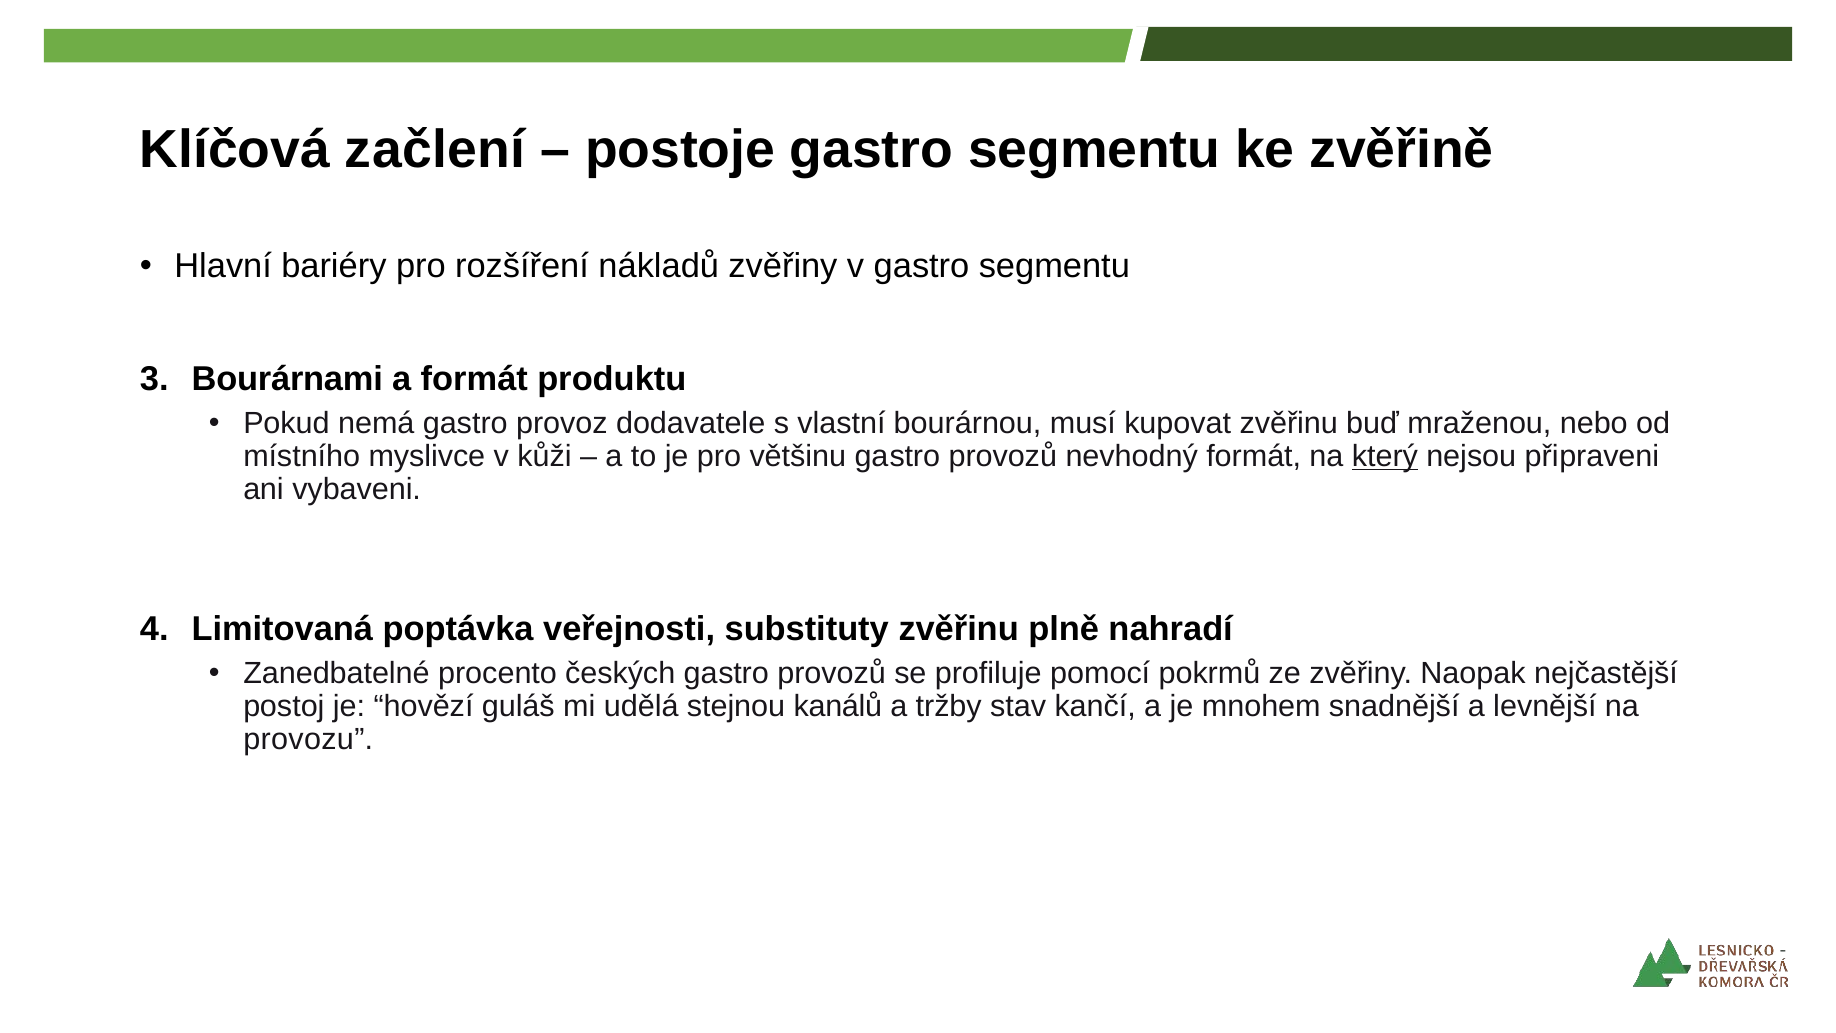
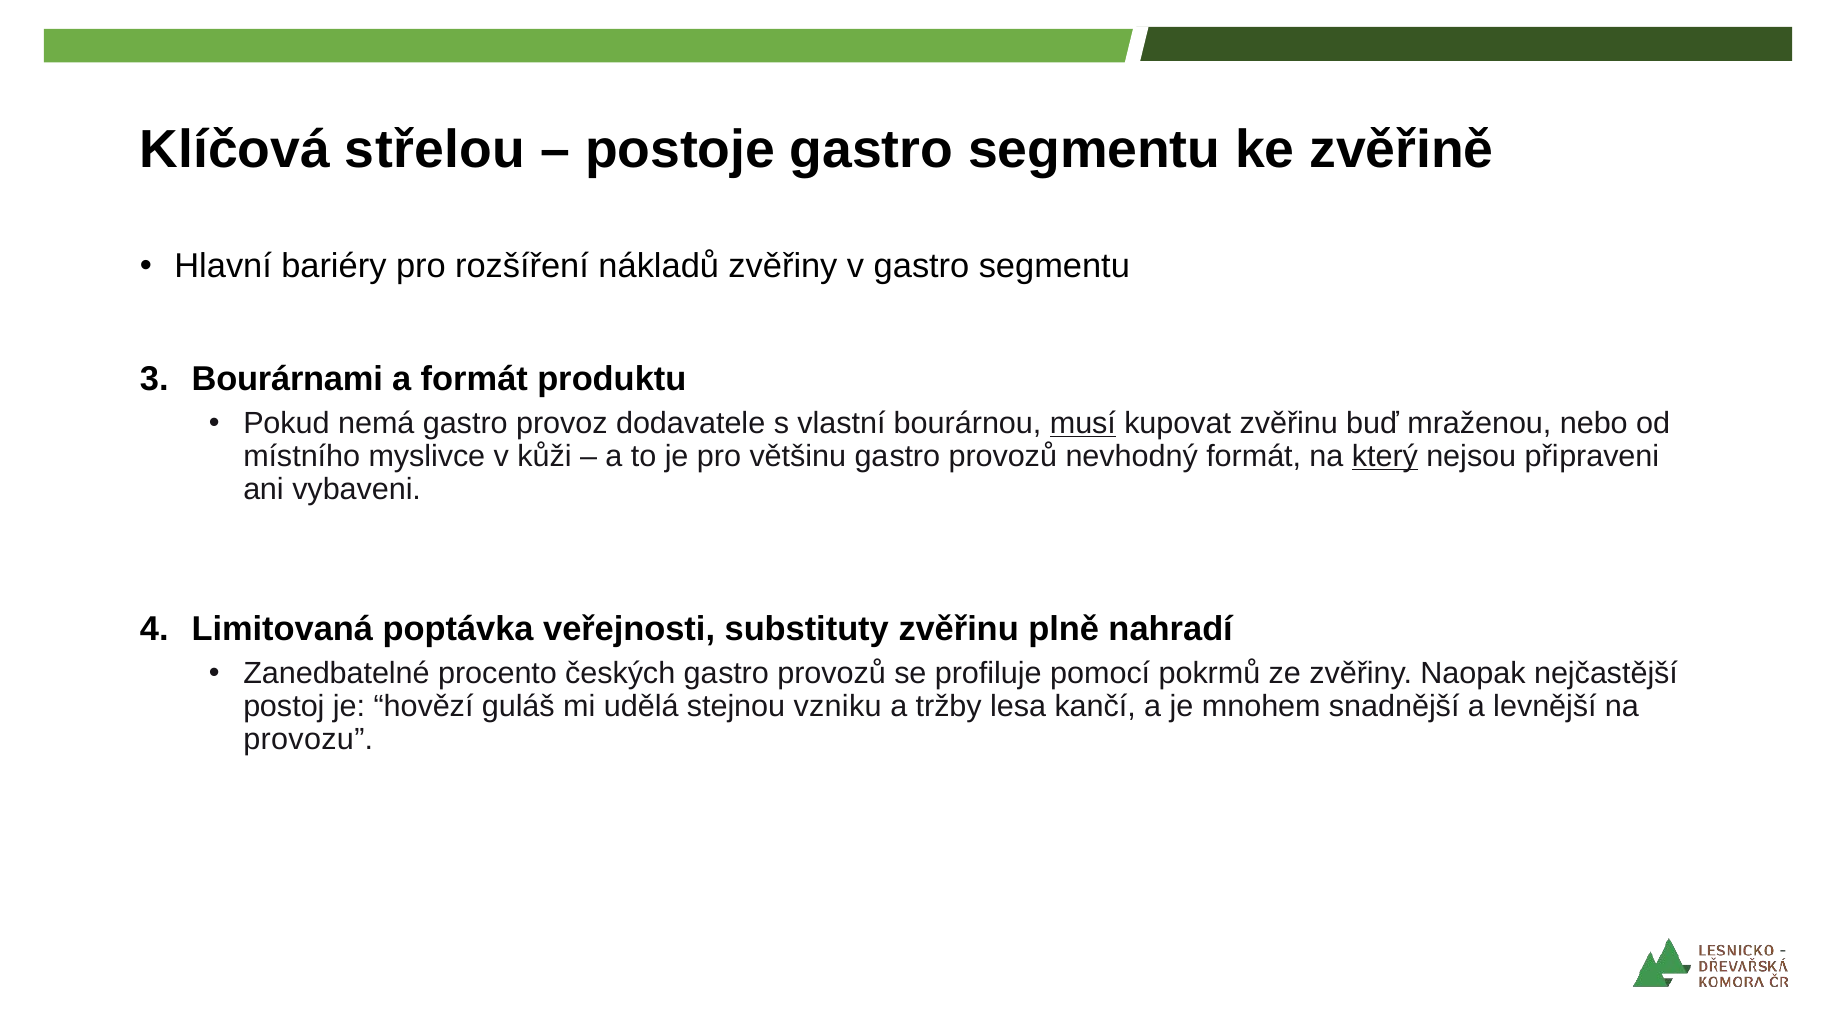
začlení: začlení -> střelou (435, 149)
musí underline: none -> present (1083, 423)
kanálů: kanálů -> vzniku (838, 706)
stav: stav -> lesa (1018, 706)
